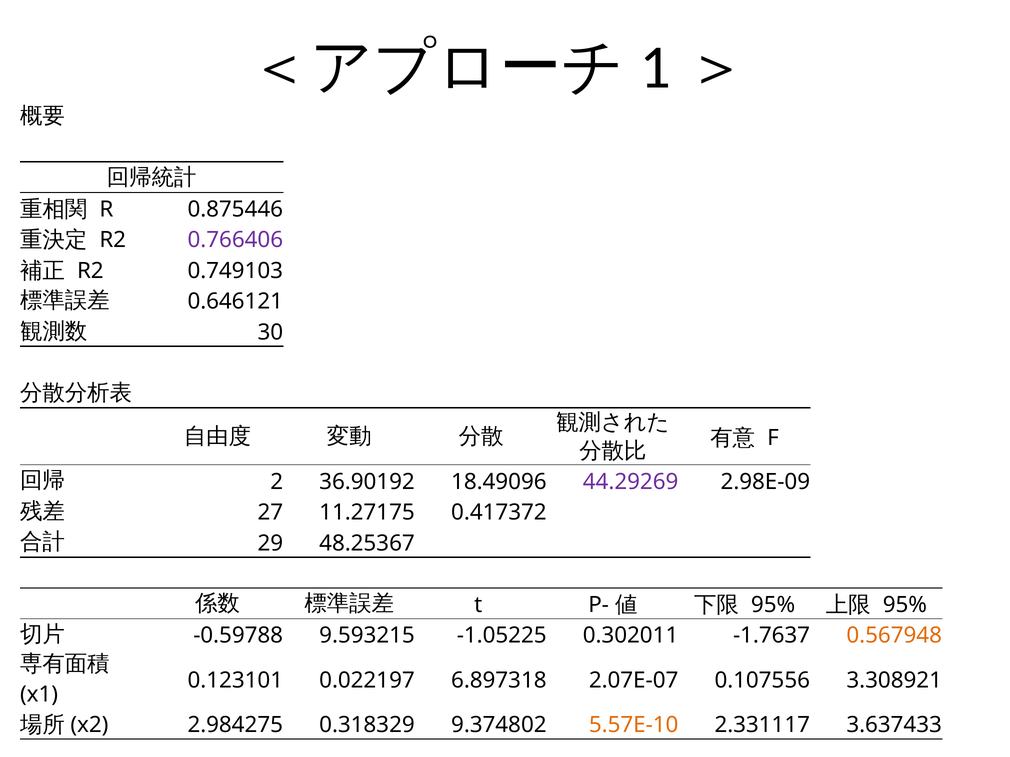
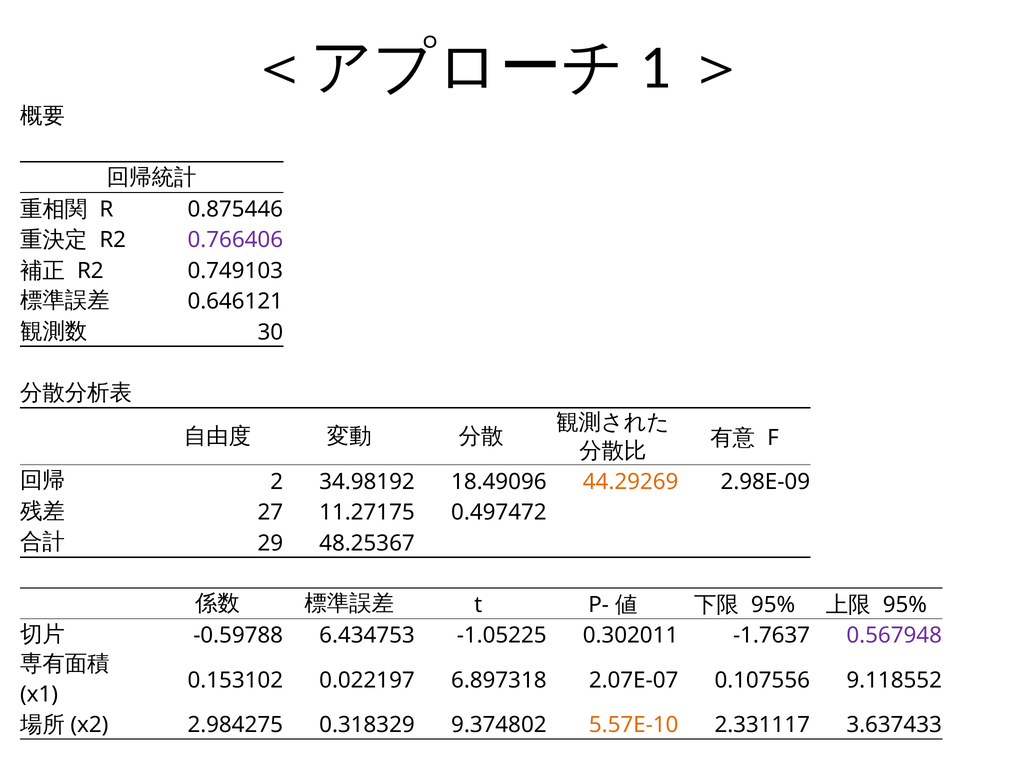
36.90192: 36.90192 -> 34.98192 (367, 482)
44.29269 colour: purple -> orange (631, 482)
0.417372: 0.417372 -> 0.497472 (499, 513)
9.593215: 9.593215 -> 6.434753 (367, 636)
0.567948 colour: orange -> purple (894, 636)
0.123101: 0.123101 -> 0.153102 (235, 681)
3.308921: 3.308921 -> 9.118552 (894, 681)
